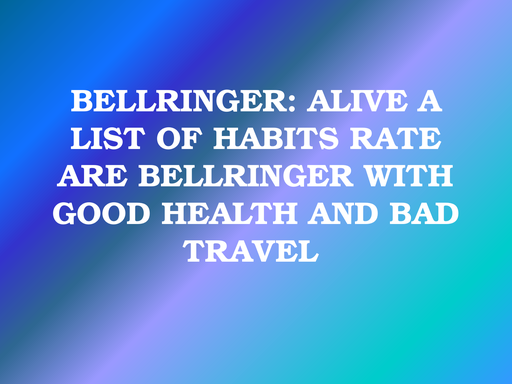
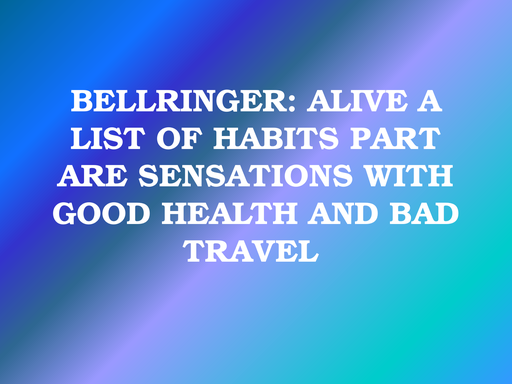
RATE: RATE -> PART (395, 139)
ARE BELLRINGER: BELLRINGER -> SENSATIONS (246, 176)
